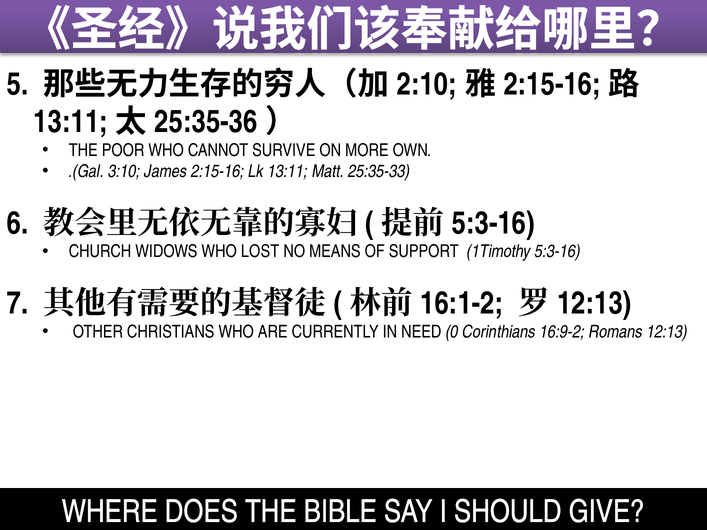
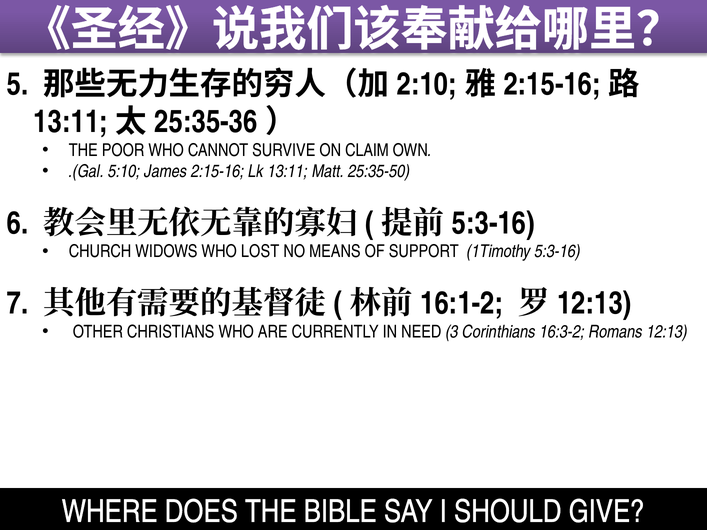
MORE: MORE -> CLAIM (367, 150)
3:10: 3:10 -> 5:10 (124, 172)
25:35-33: 25:35-33 -> 25:35-50 (379, 172)
0: 0 -> 3 (452, 332)
16:9-2: 16:9-2 -> 16:3-2 (562, 332)
